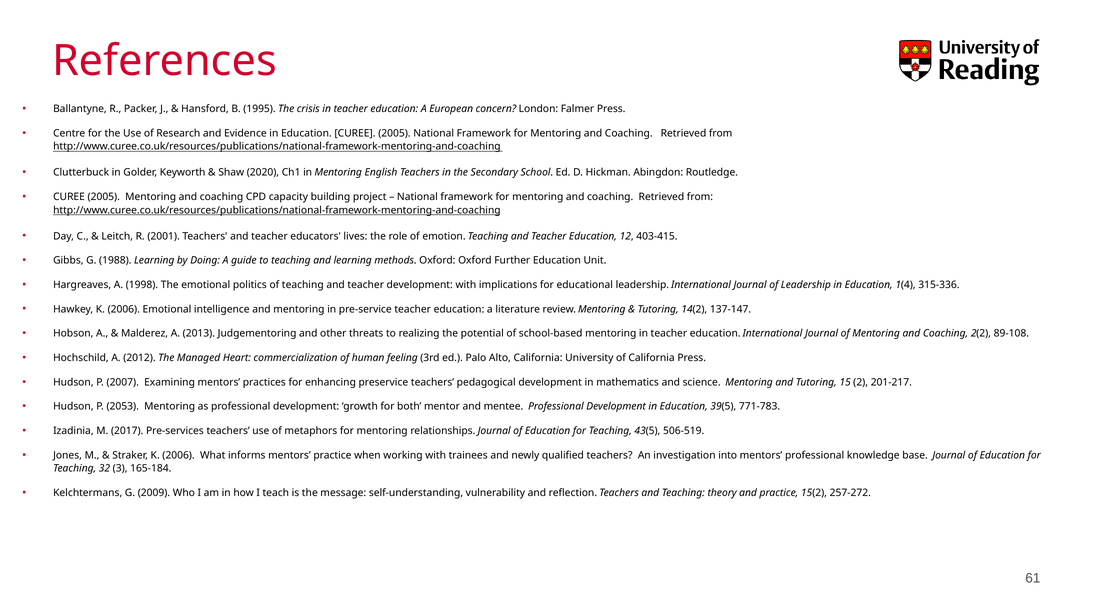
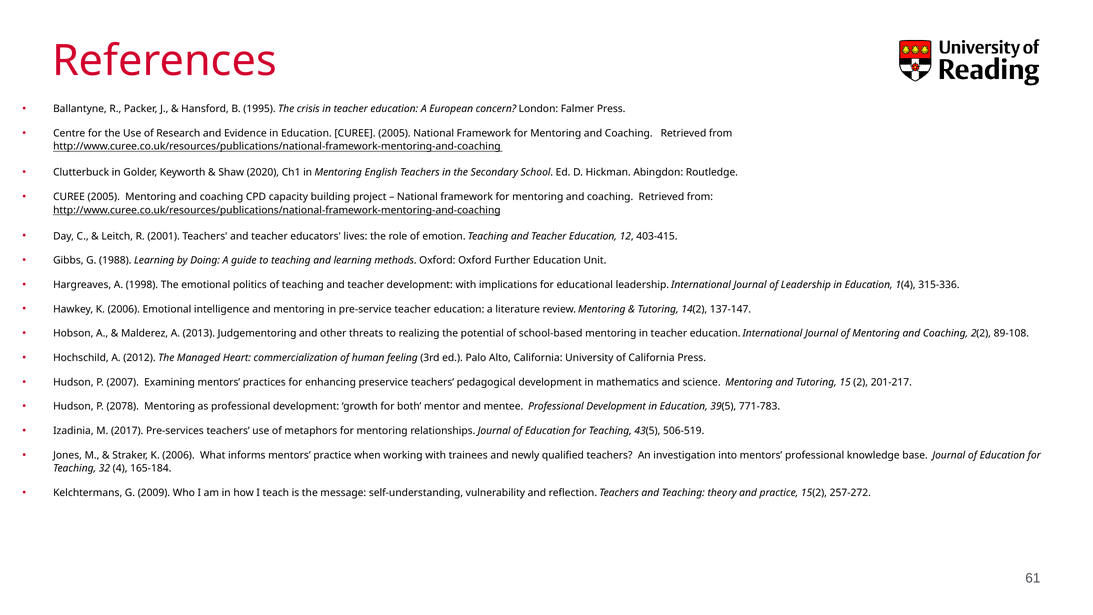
2053: 2053 -> 2078 (123, 406)
3: 3 -> 4 (120, 468)
